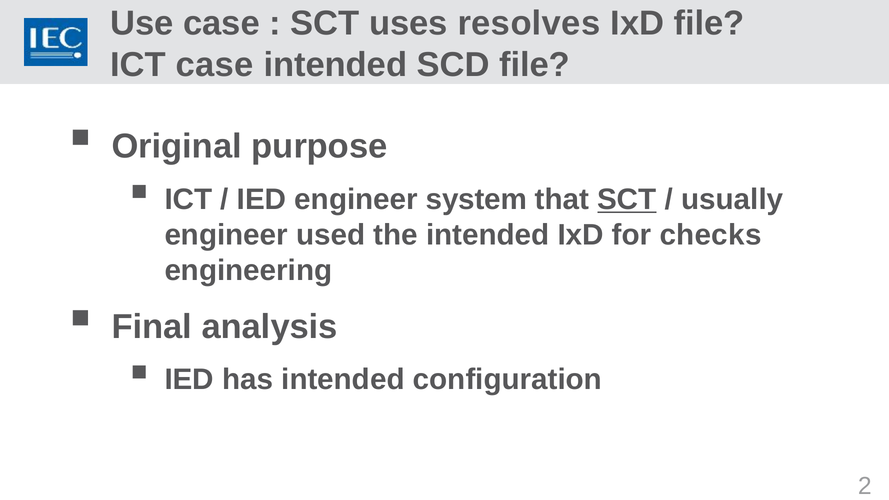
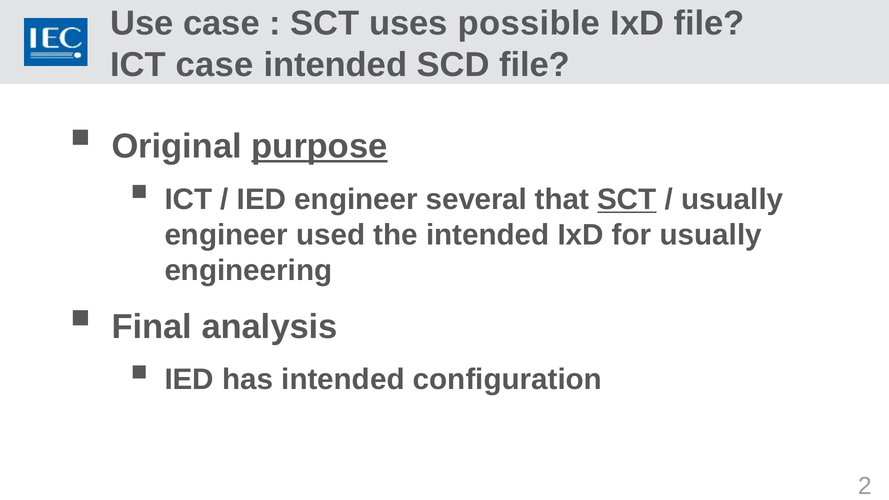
resolves: resolves -> possible (529, 24)
purpose underline: none -> present (319, 146)
system: system -> several (476, 199)
for checks: checks -> usually (711, 235)
